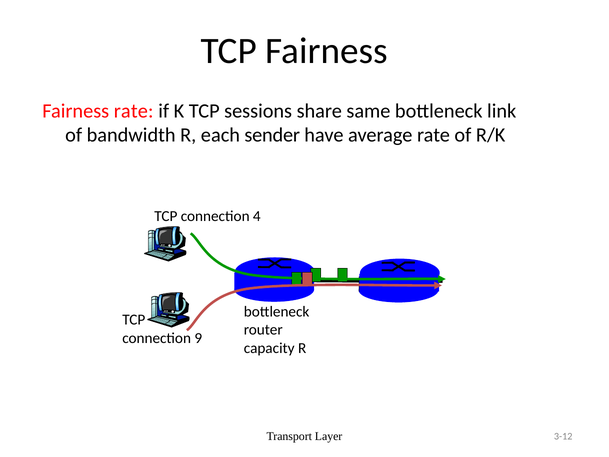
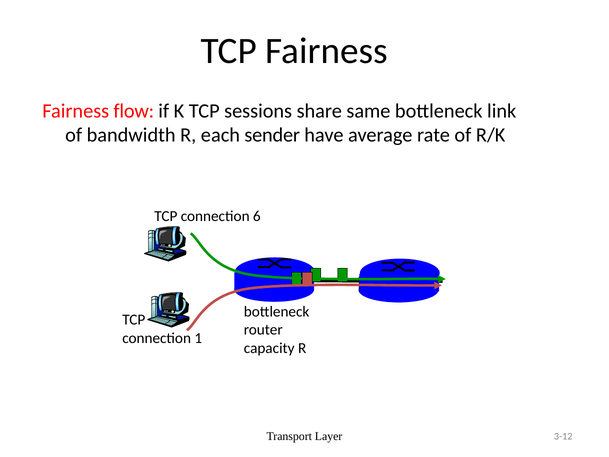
Fairness rate: rate -> flow (134, 111)
4: 4 -> 6 (257, 216)
9: 9 -> 1 (198, 338)
